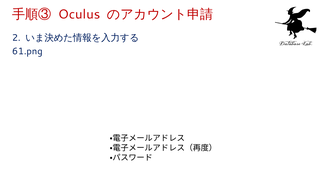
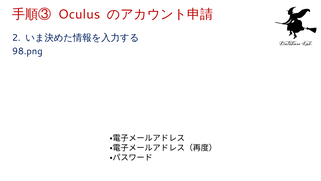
61.png: 61.png -> 98.png (27, 51)
